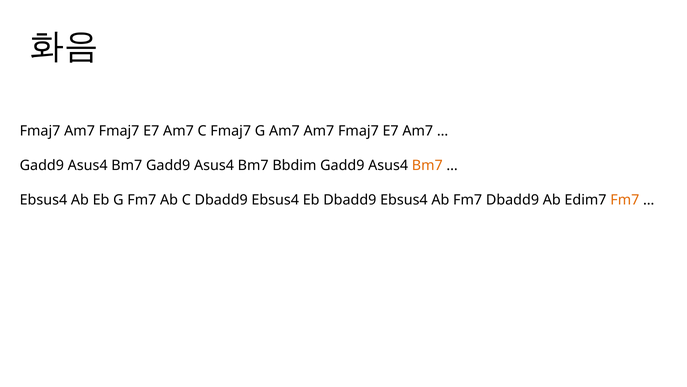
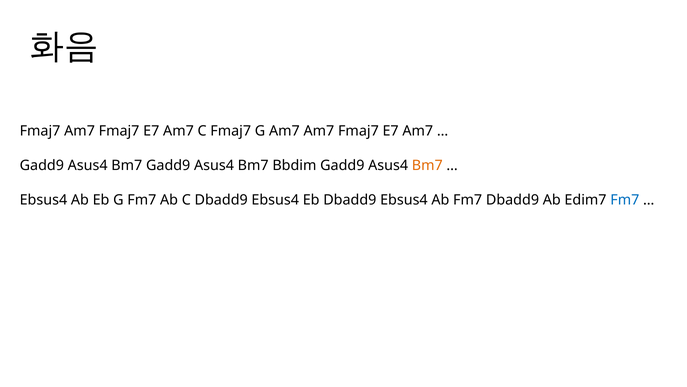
Fm7 colour: orange -> blue (625, 200)
